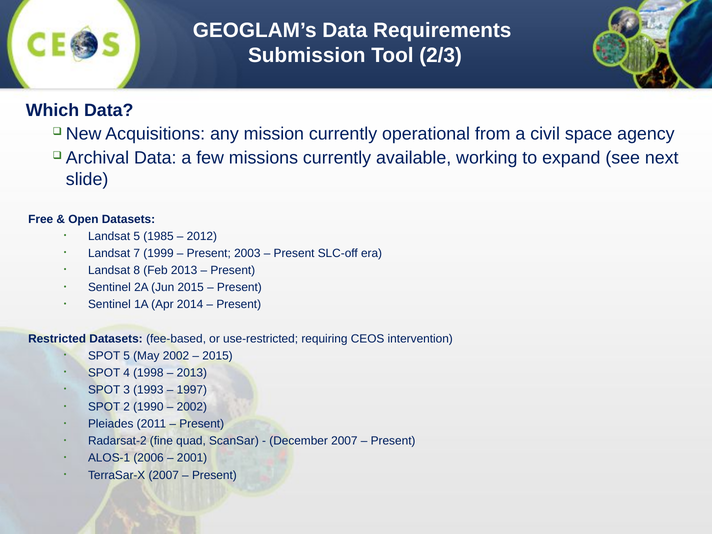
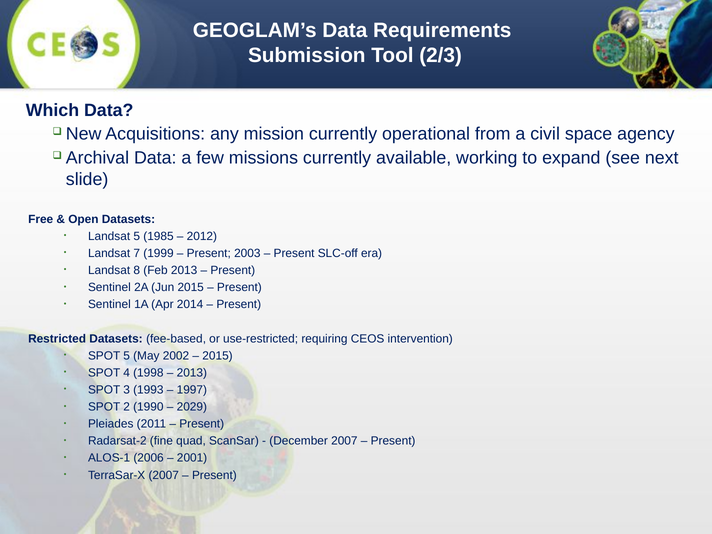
2002: 2002 -> 2029 (192, 407)
